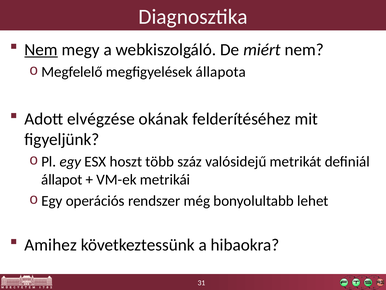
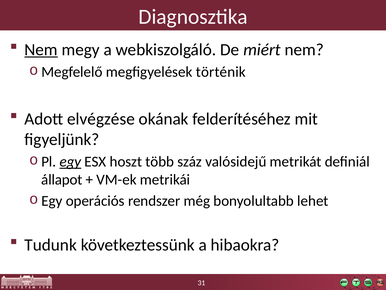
állapota: állapota -> történik (221, 72)
egy underline: none -> present (70, 161)
Amihez: Amihez -> Tudunk (51, 244)
